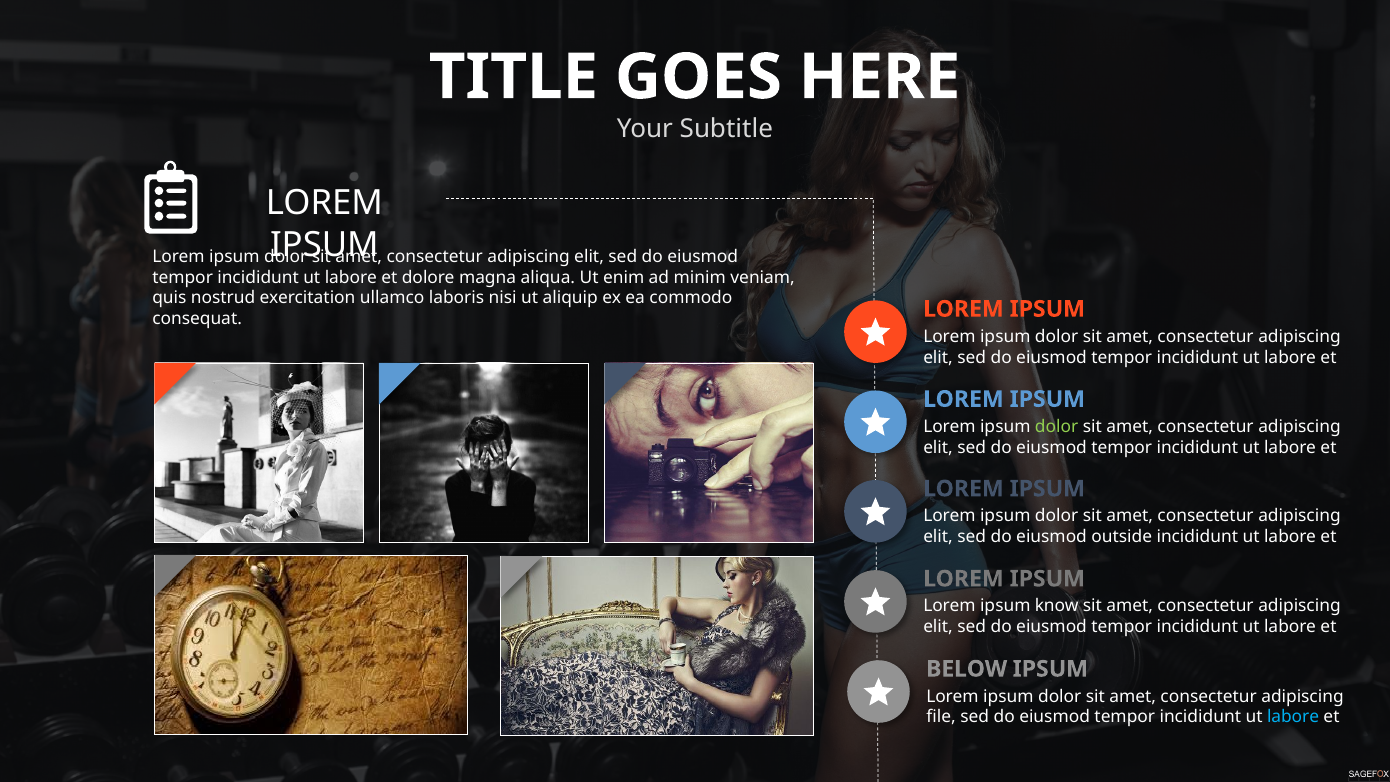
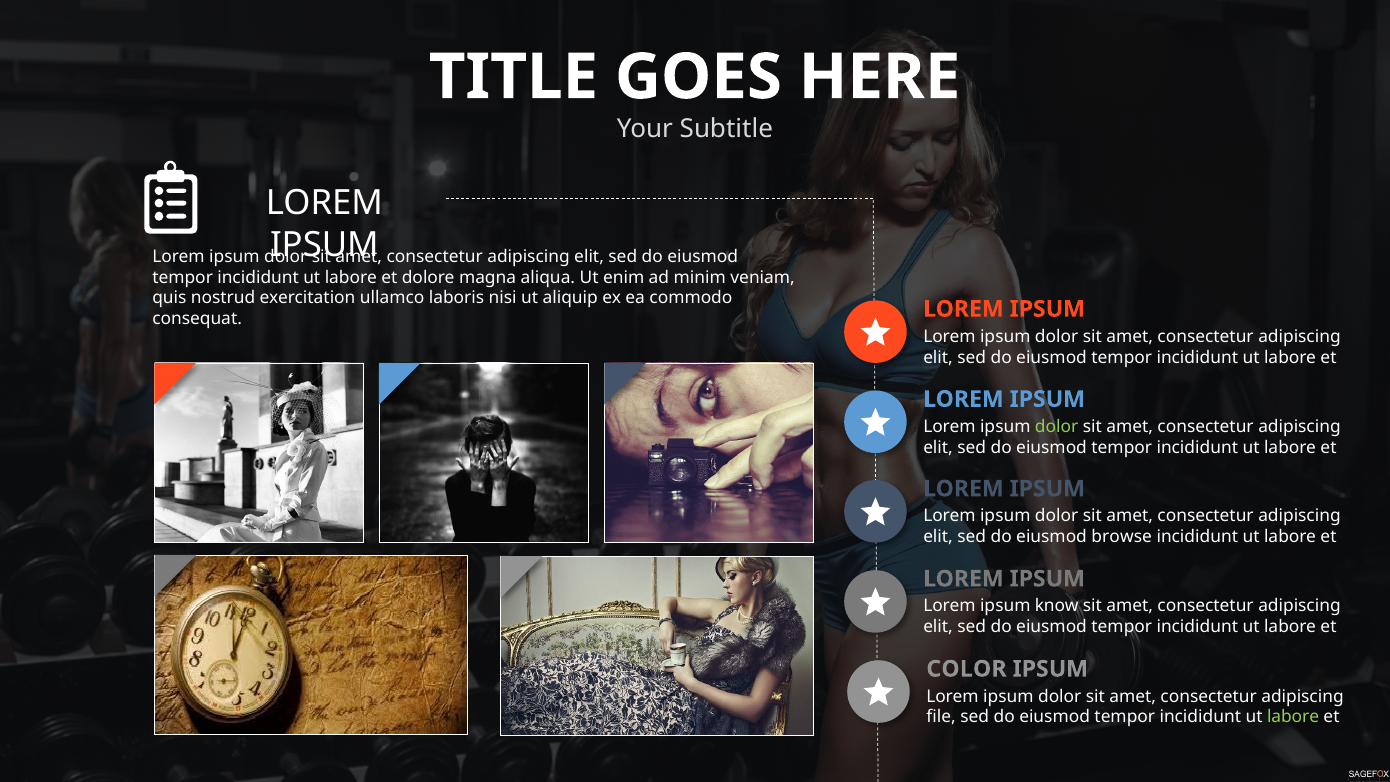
outside: outside -> browse (1122, 537)
BELOW: BELOW -> COLOR (966, 669)
labore colour: light blue -> light green (1293, 717)
